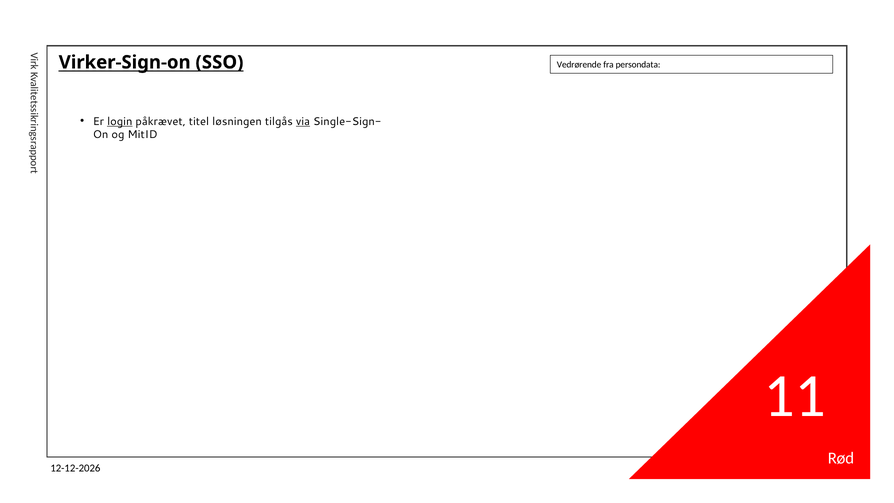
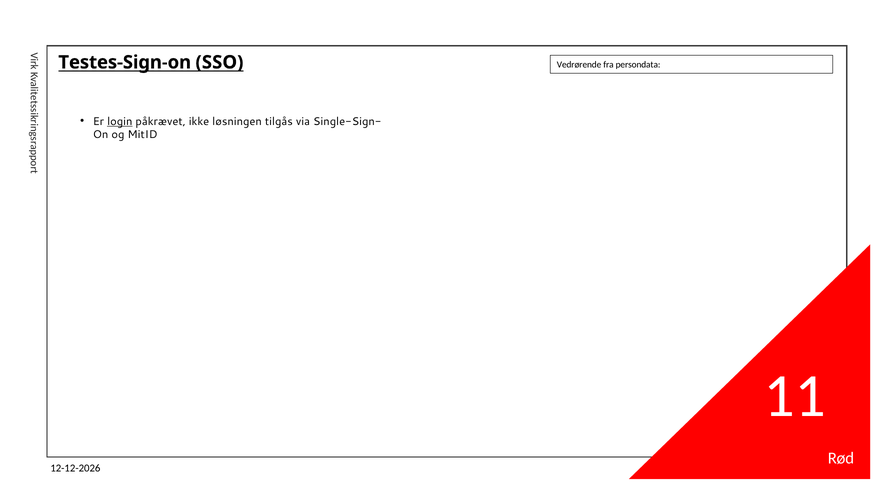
Virker-Sign-on: Virker-Sign-on -> Testes-Sign-on (125, 62)
titel: titel -> ikke (199, 121)
via underline: present -> none (303, 121)
